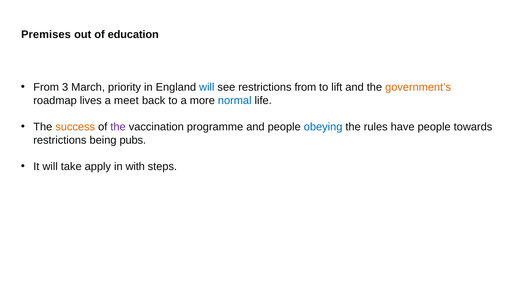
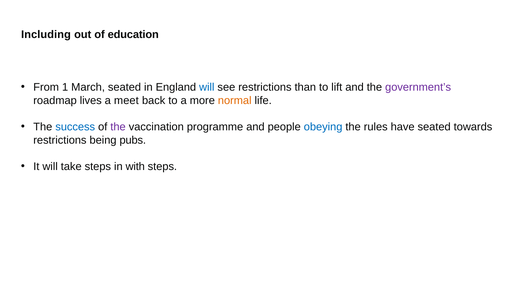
Premises: Premises -> Including (46, 34)
3: 3 -> 1 (65, 87)
March priority: priority -> seated (124, 87)
restrictions from: from -> than (305, 87)
government’s colour: orange -> purple (418, 87)
normal colour: blue -> orange (235, 100)
success colour: orange -> blue (75, 127)
have people: people -> seated (434, 127)
take apply: apply -> steps (98, 166)
